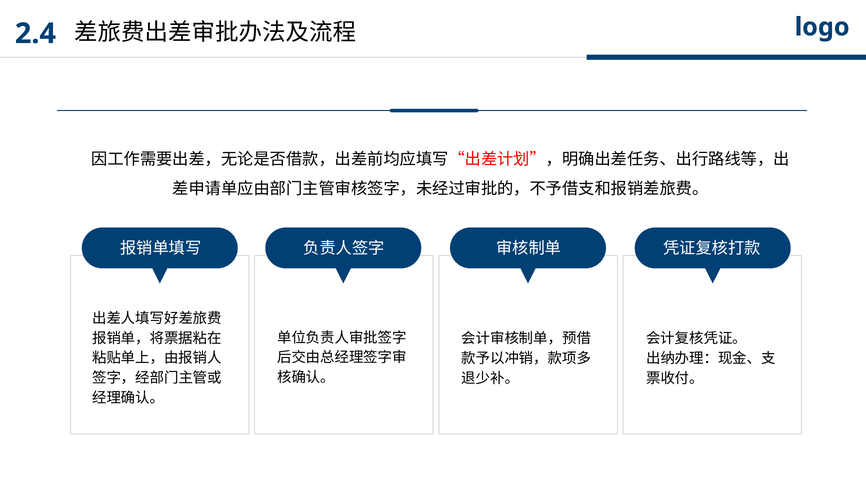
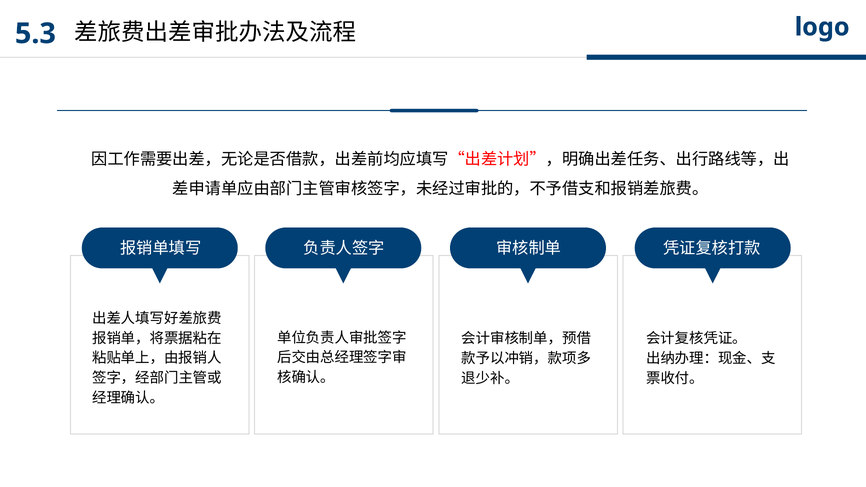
2.4: 2.4 -> 5.3 (35, 34)
